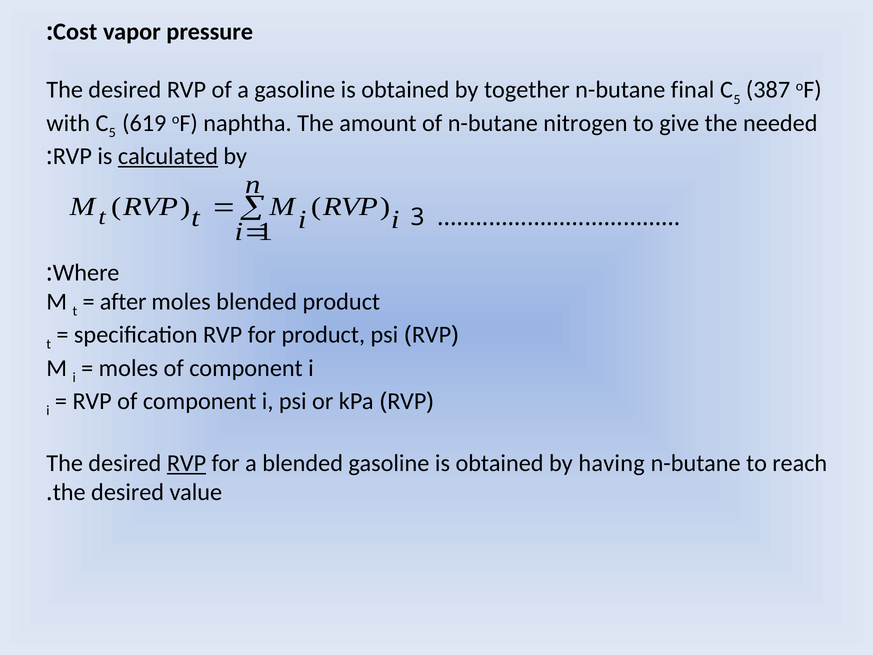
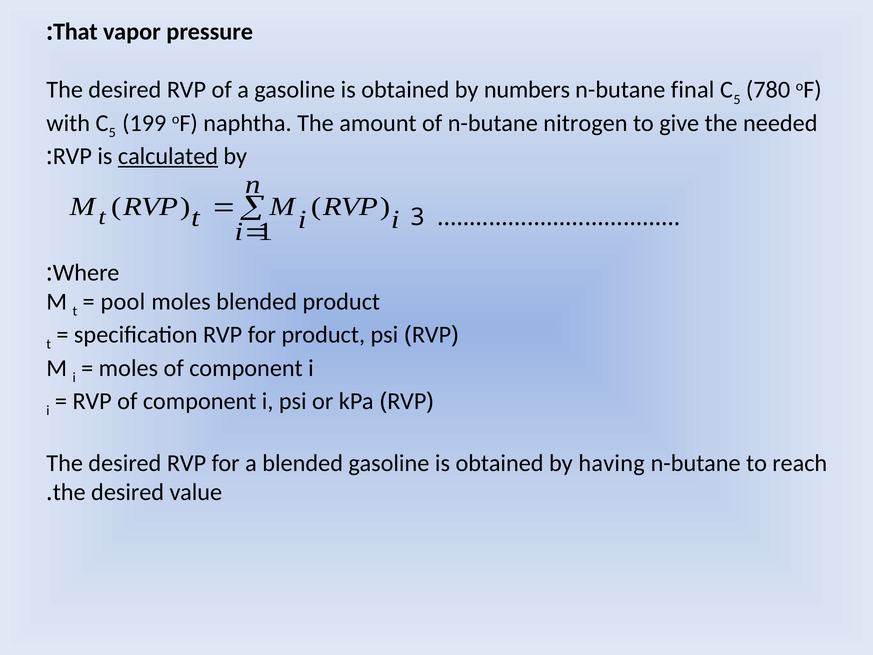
Cost: Cost -> That (75, 32)
together: together -> numbers (527, 90)
387: 387 -> 780 (768, 90)
619: 619 -> 199 (144, 123)
after: after -> pool (123, 302)
RVP underline: present -> none (187, 463)
